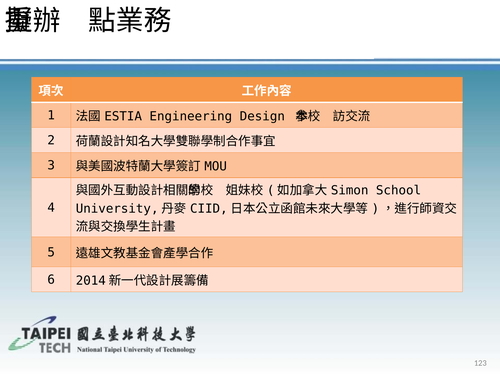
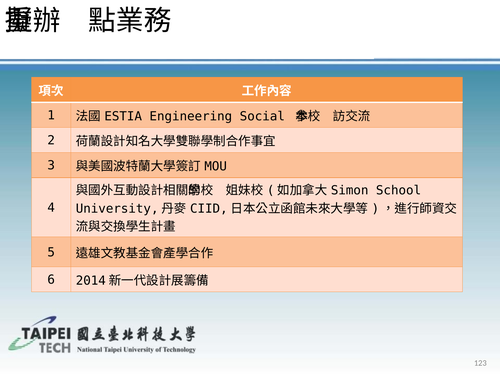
Design: Design -> Social (262, 116)
